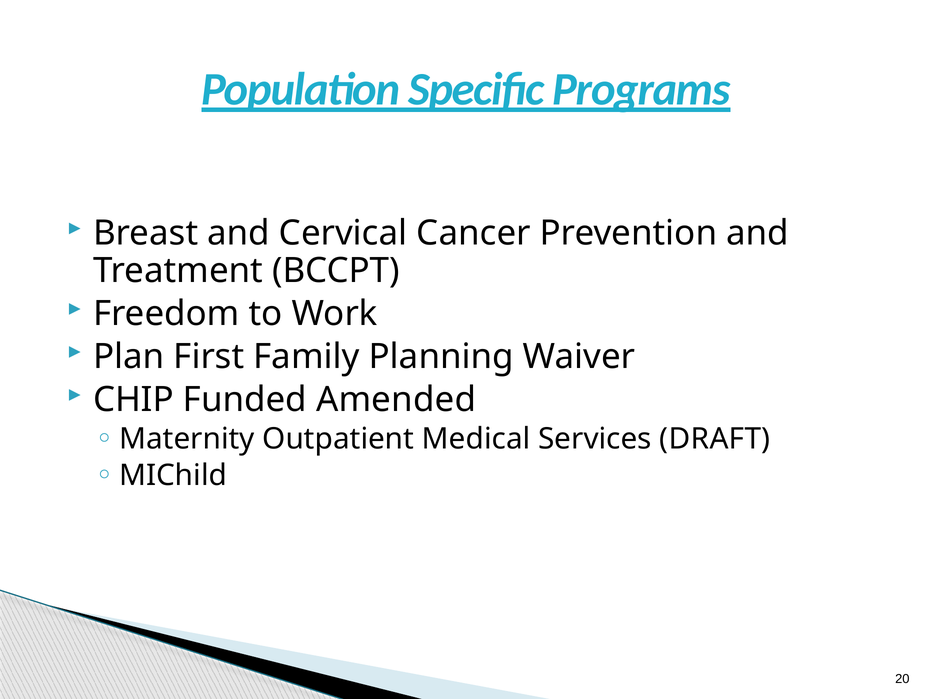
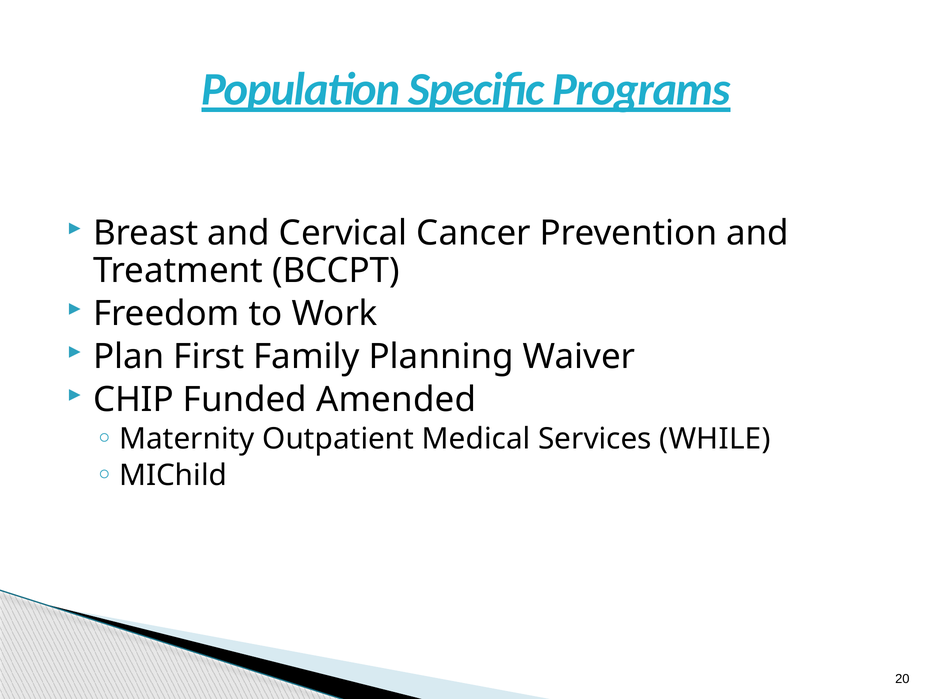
DRAFT: DRAFT -> WHILE (715, 439)
